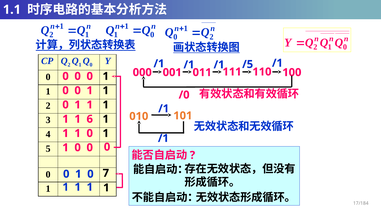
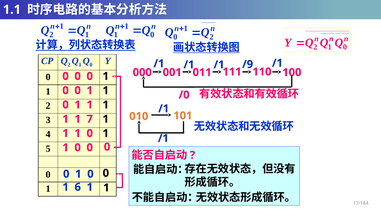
/5: /5 -> /9 (248, 64)
6: 6 -> 7 (90, 119)
7: 7 -> 0 (106, 173)
1: 1 -> 6 (78, 187)
